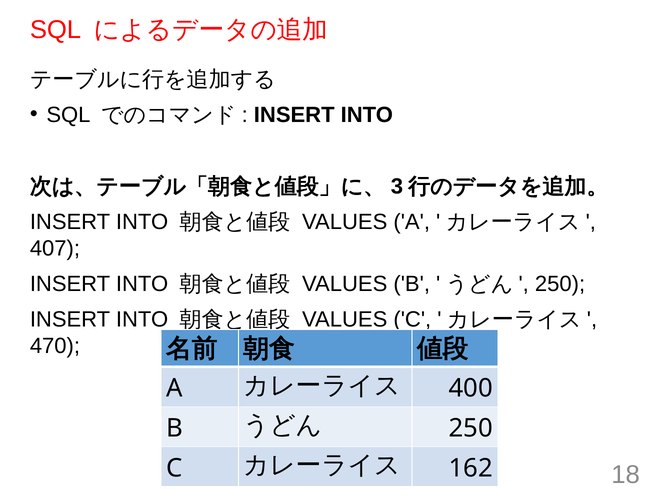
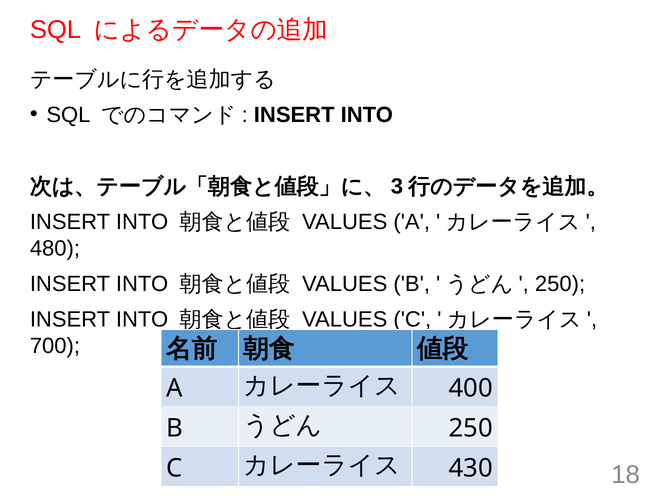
407: 407 -> 480 (55, 248)
470: 470 -> 700 (55, 346)
162: 162 -> 430 (471, 468)
